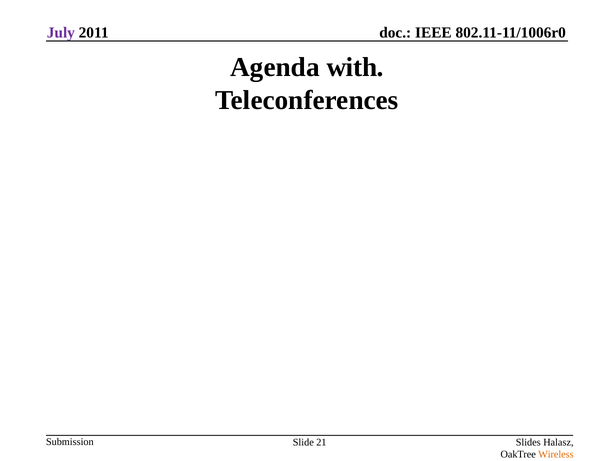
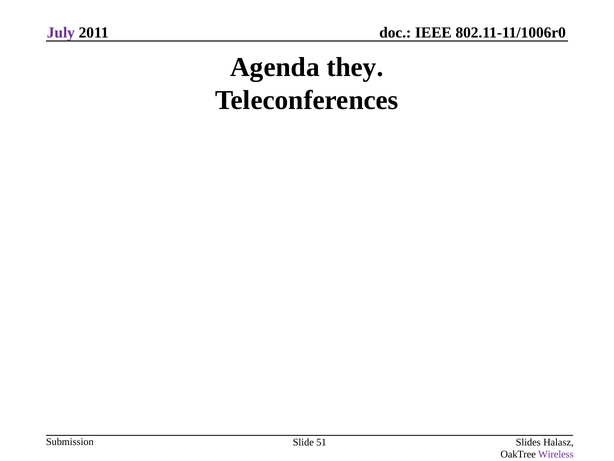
with: with -> they (355, 67)
21: 21 -> 51 (321, 442)
Wireless colour: orange -> purple (556, 454)
